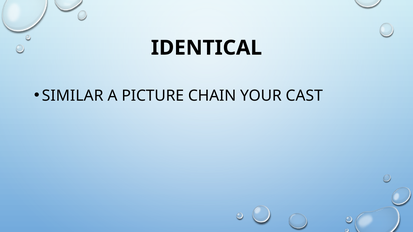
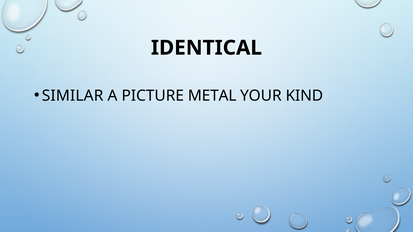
CHAIN: CHAIN -> METAL (212, 96)
CAST: CAST -> KIND (304, 96)
